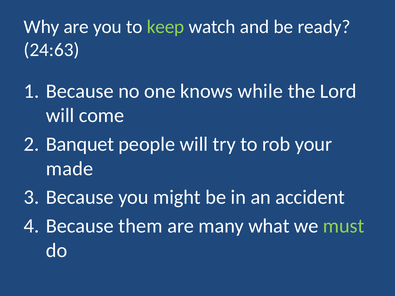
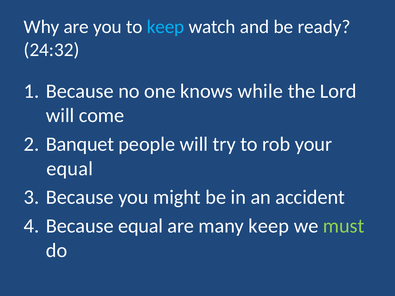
keep colour: light green -> light blue (166, 27)
24:63: 24:63 -> 24:32 (52, 50)
made: made -> equal (70, 169)
Because them: them -> equal (141, 226)
many what: what -> keep (269, 226)
